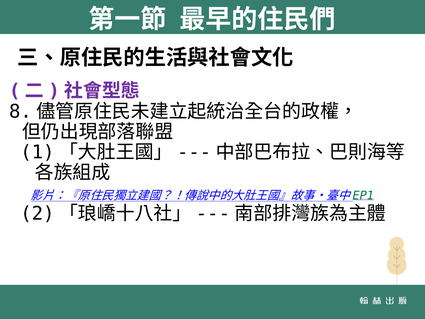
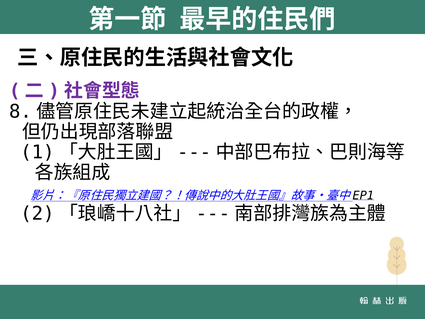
EP1 colour: green -> black (363, 195)
